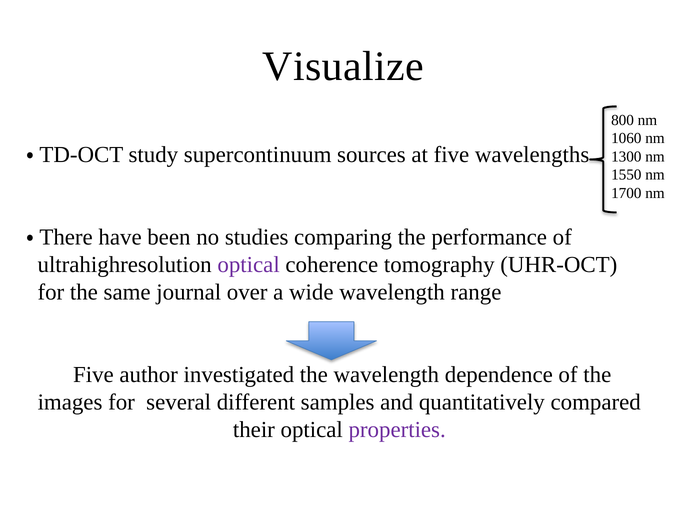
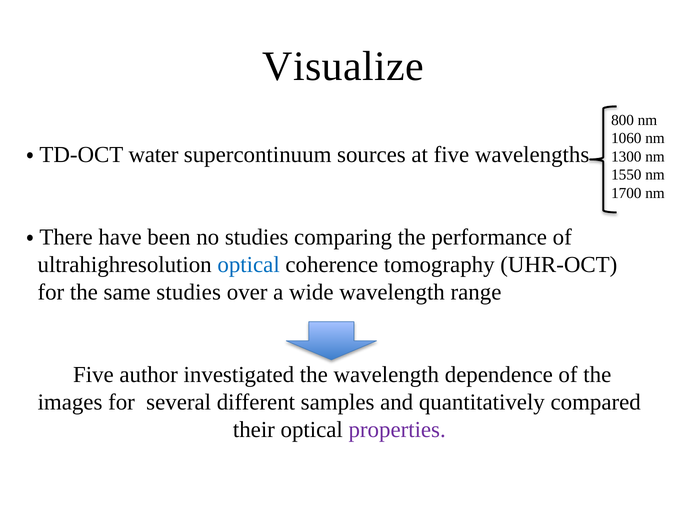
study: study -> water (153, 155)
optical colour: purple -> blue (249, 265)
same journal: journal -> studies (189, 292)
